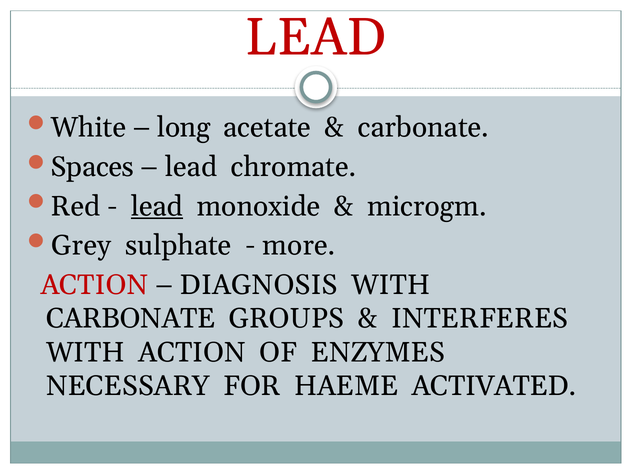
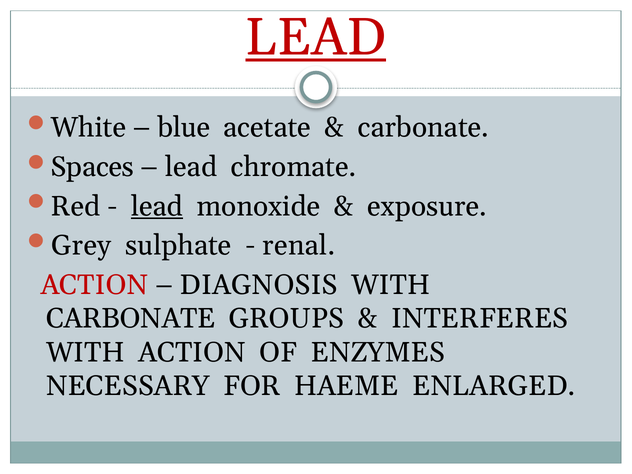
LEAD underline: none -> present (316, 37)
long: long -> blue (184, 128)
microgm: microgm -> exposure (427, 206)
more: more -> renal (299, 246)
ACTIVATED: ACTIVATED -> ENLARGED (494, 386)
